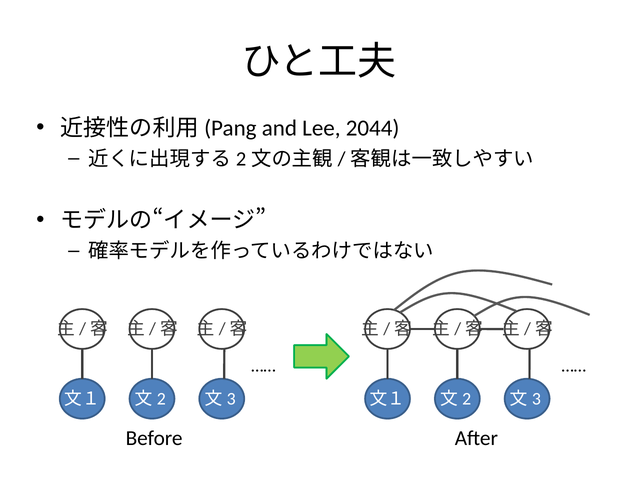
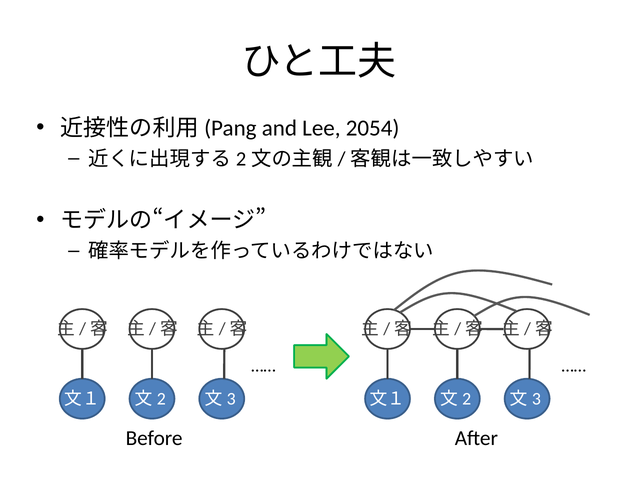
2044: 2044 -> 2054 (373, 128)
